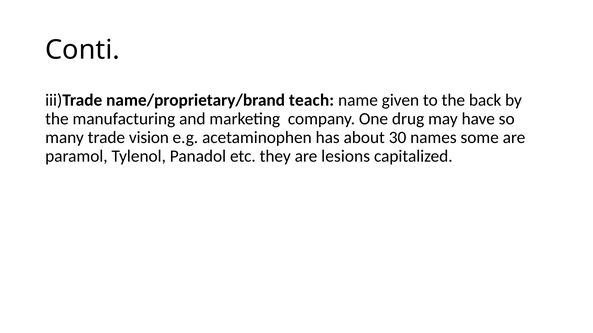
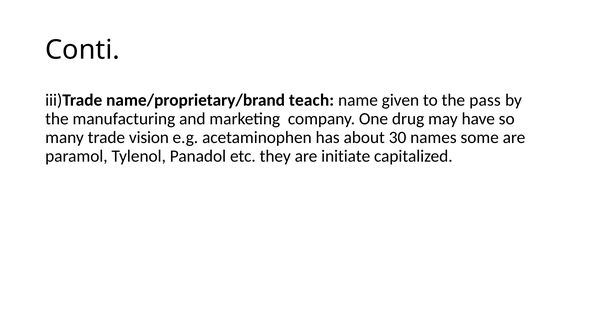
back: back -> pass (485, 100)
lesions: lesions -> initiate (346, 156)
